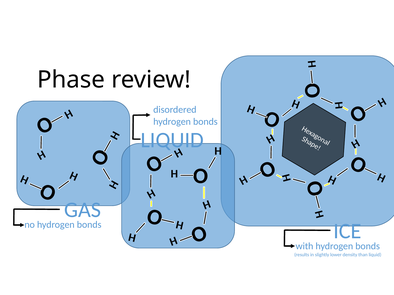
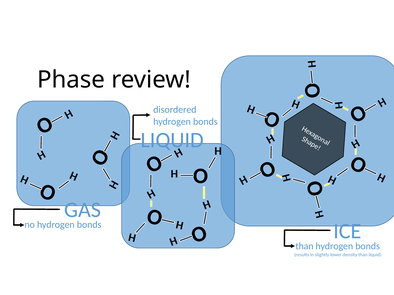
with: with -> than (305, 247)
